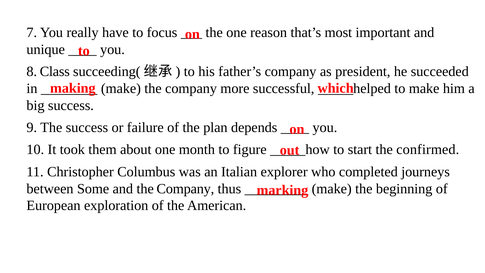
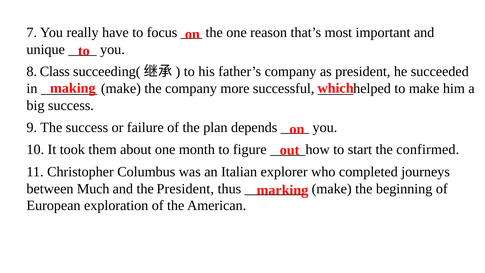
Some: Some -> Much (93, 189)
and the Company: Company -> President (185, 189)
